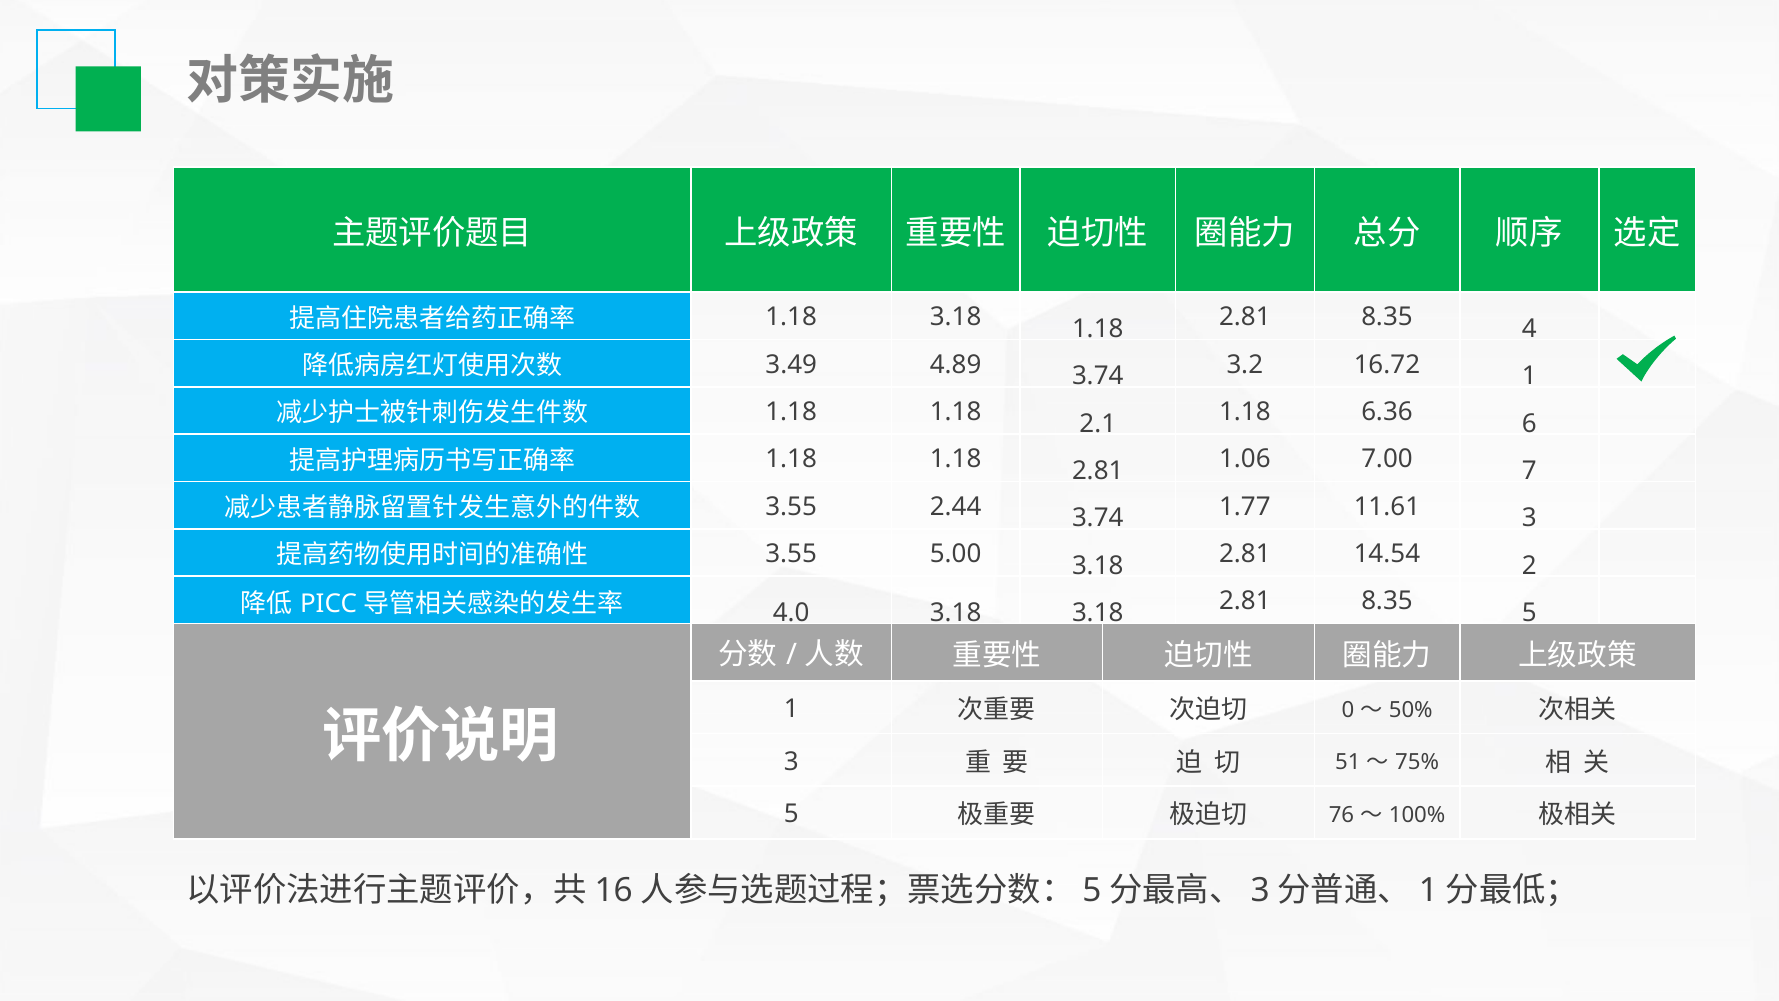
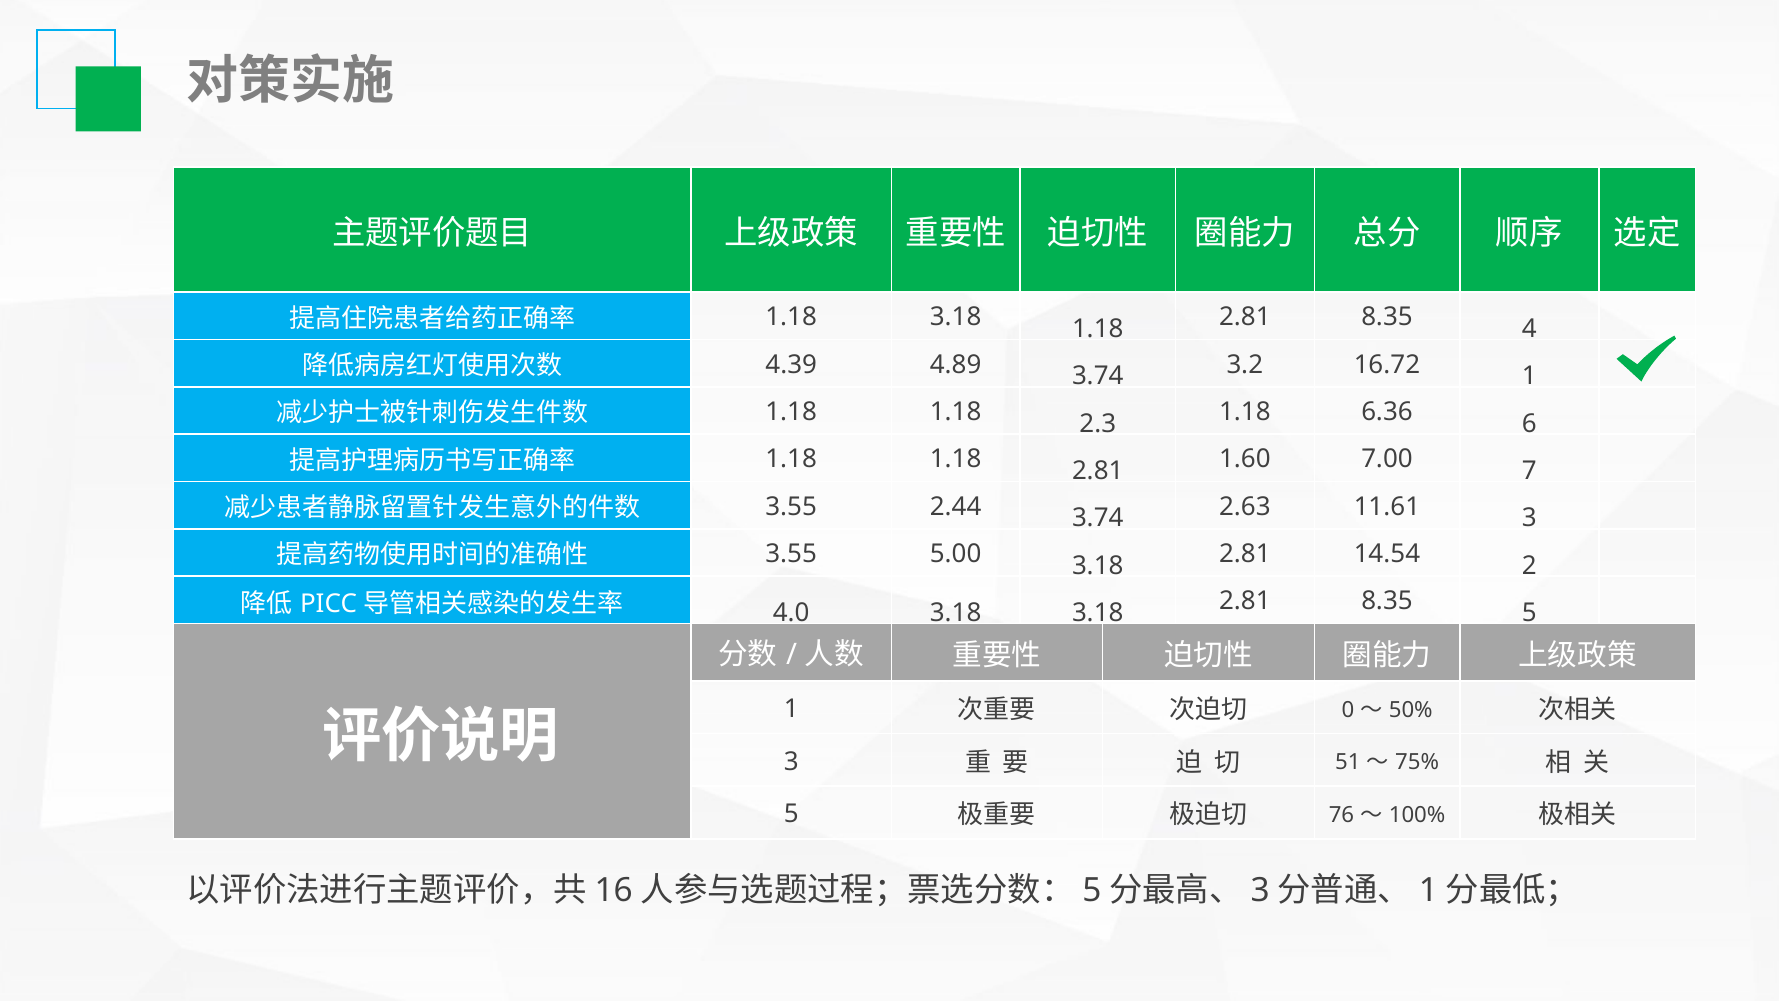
3.49: 3.49 -> 4.39 (791, 365)
2.1: 2.1 -> 2.3 (1098, 424)
1.06: 1.06 -> 1.60 (1245, 459)
1.77: 1.77 -> 2.63 (1245, 506)
